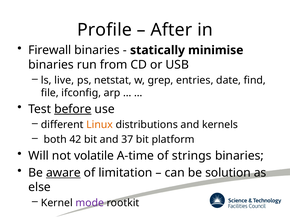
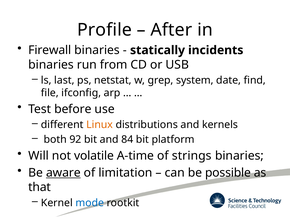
minimise: minimise -> incidents (216, 50)
live: live -> last (64, 81)
entries: entries -> system (195, 81)
before underline: present -> none (73, 109)
42: 42 -> 92 (75, 140)
37: 37 -> 84 (127, 140)
solution: solution -> possible (228, 173)
else: else -> that (40, 188)
mode colour: purple -> blue (90, 203)
